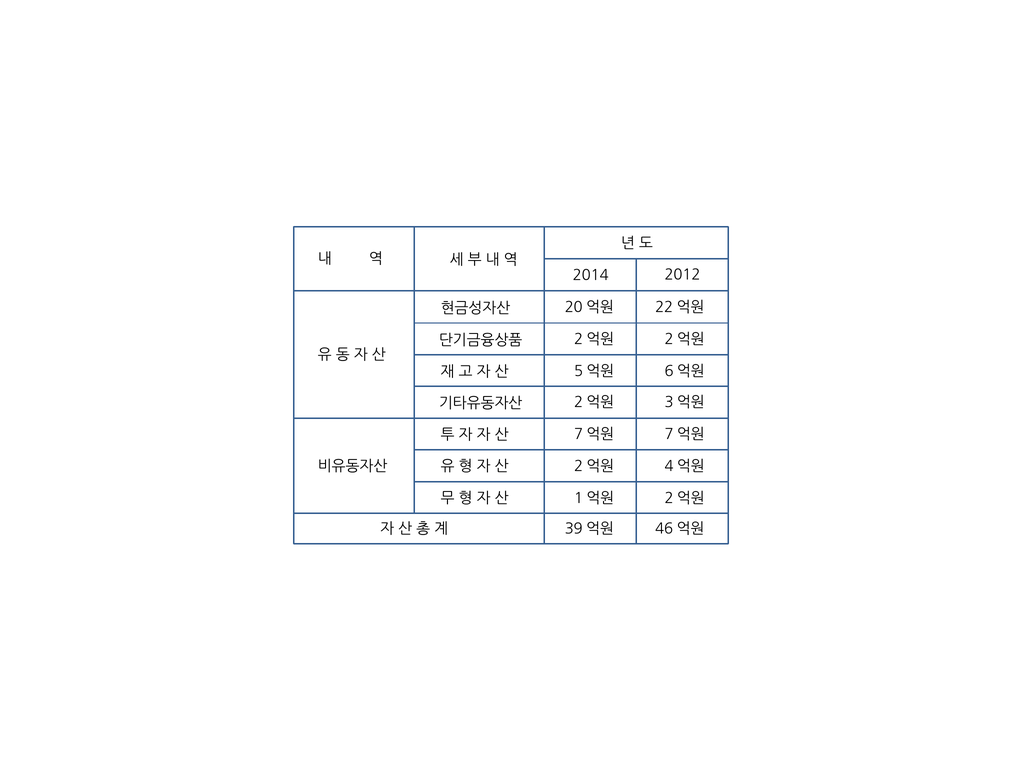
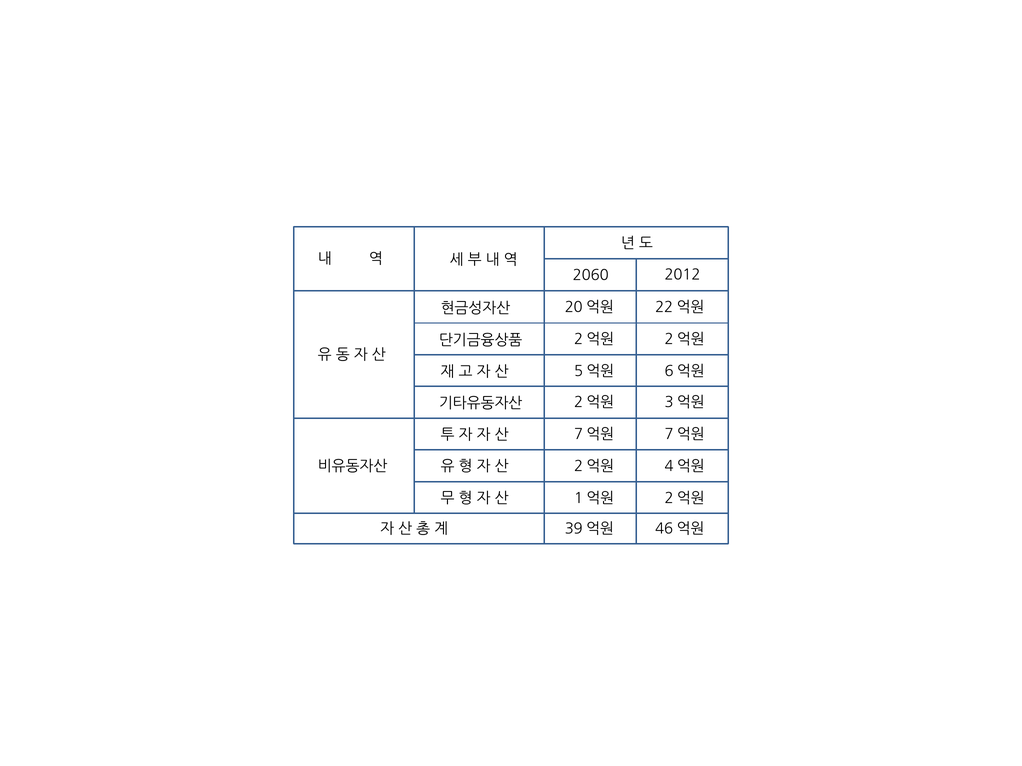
2014: 2014 -> 2060 (591, 276)
